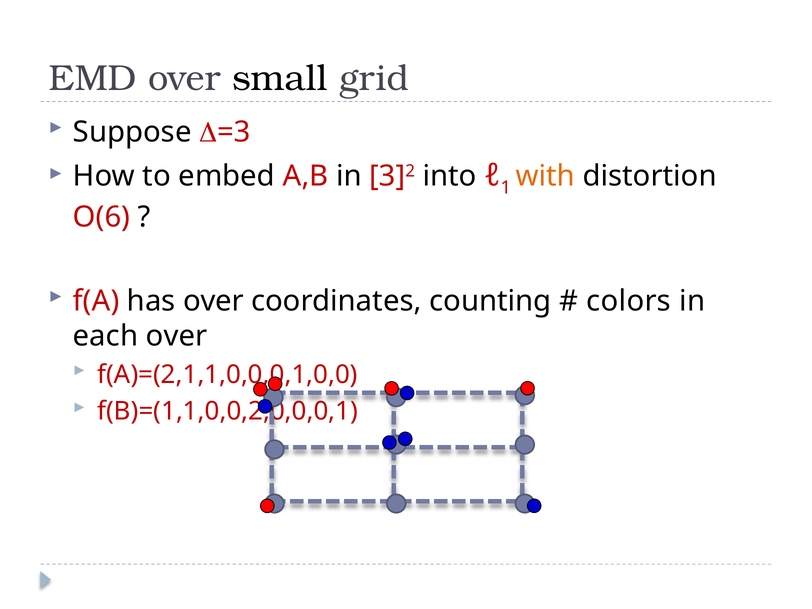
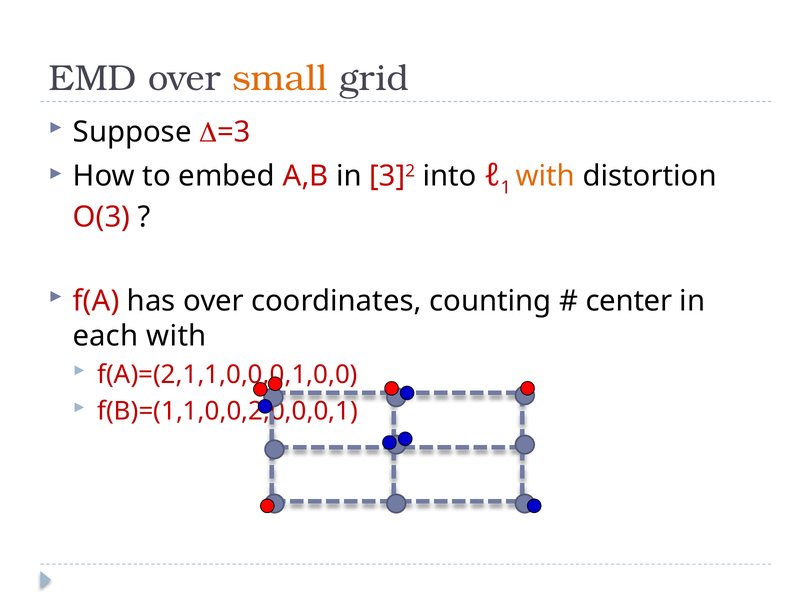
small colour: black -> orange (280, 78)
O(6: O(6 -> O(3 (102, 217)
colors: colors -> center (629, 301)
each over: over -> with (176, 336)
